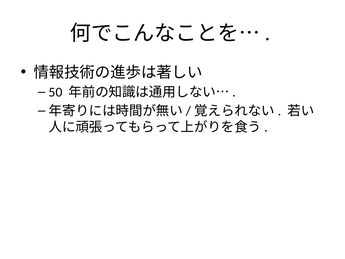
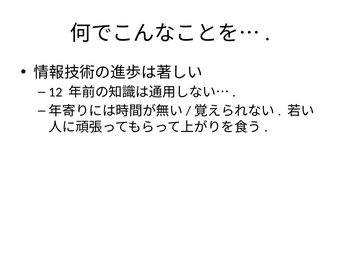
50: 50 -> 12 (56, 92)
